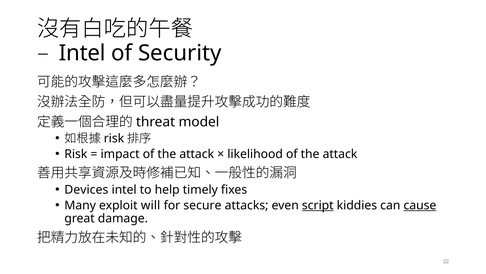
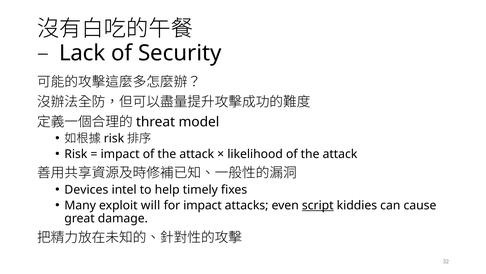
Intel: Intel -> Lack (82, 53)
for secure: secure -> impact (203, 205)
cause underline: present -> none (420, 205)
